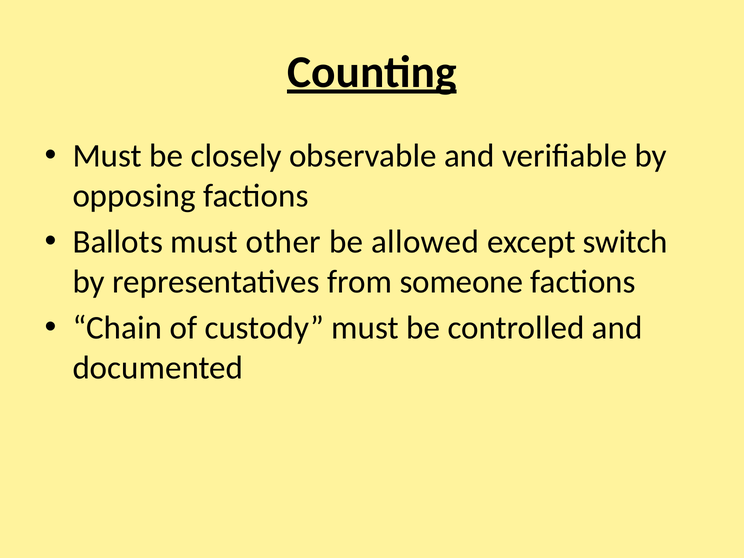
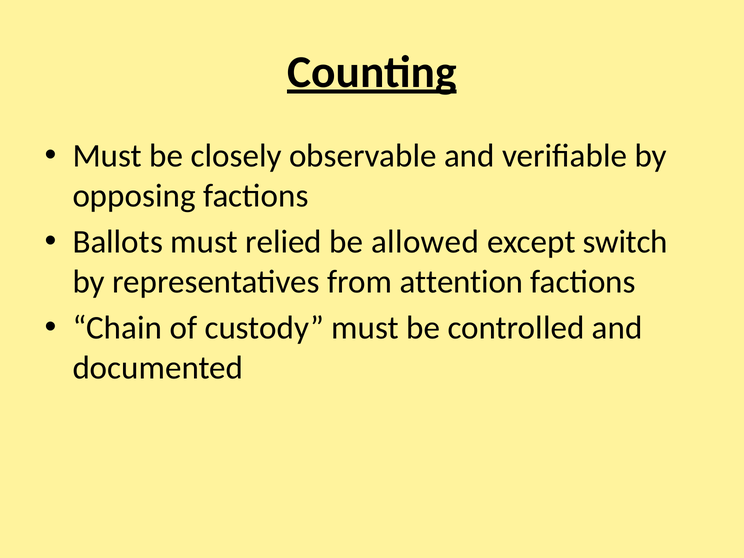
other: other -> relied (284, 242)
someone: someone -> attention (461, 282)
